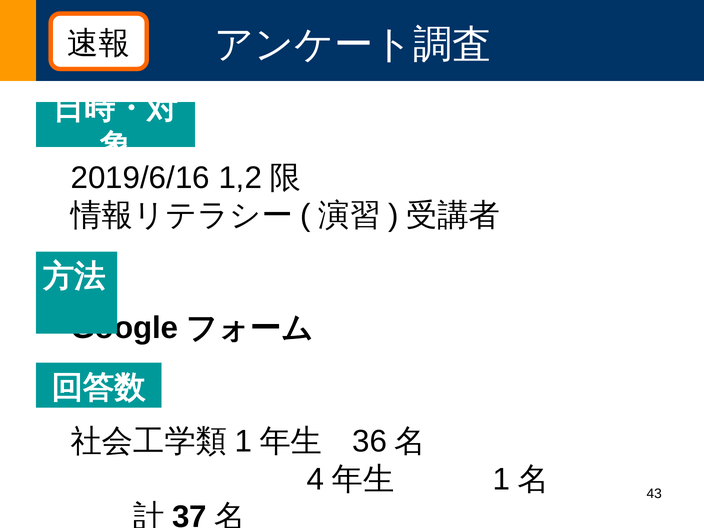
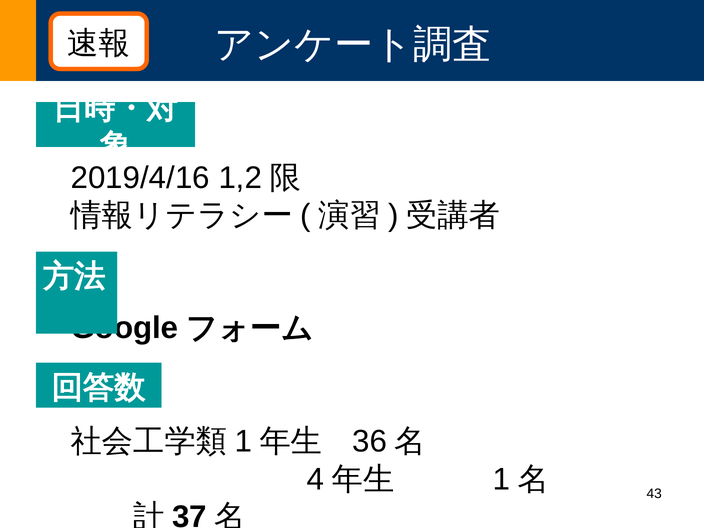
2019/6/16: 2019/6/16 -> 2019/4/16 (140, 178)
